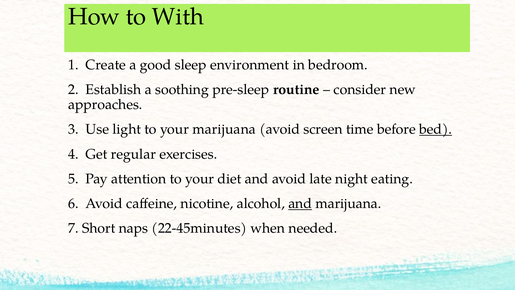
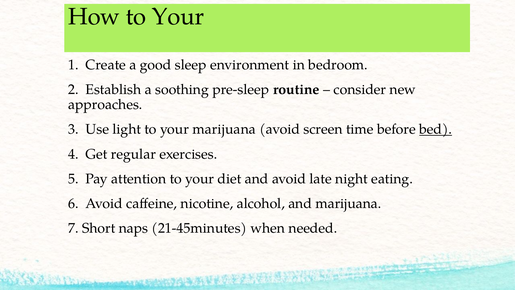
How to With: With -> Your (178, 17)
and underline: present -> none (300, 203)
22-45minutes: 22-45minutes -> 21-45minutes (199, 228)
